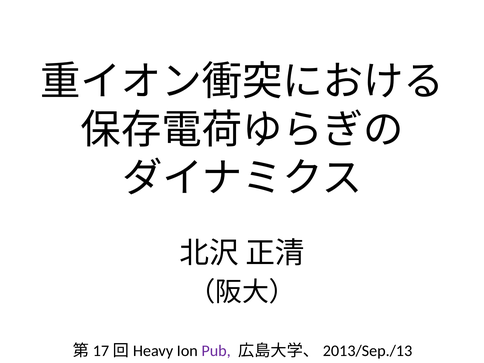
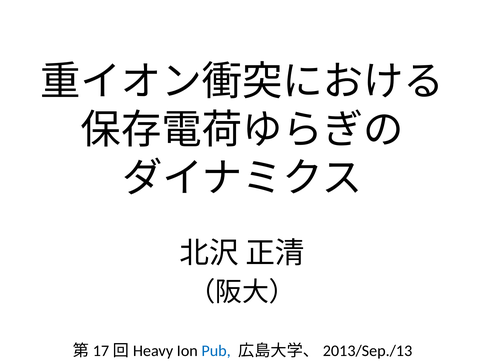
Pub colour: purple -> blue (216, 351)
